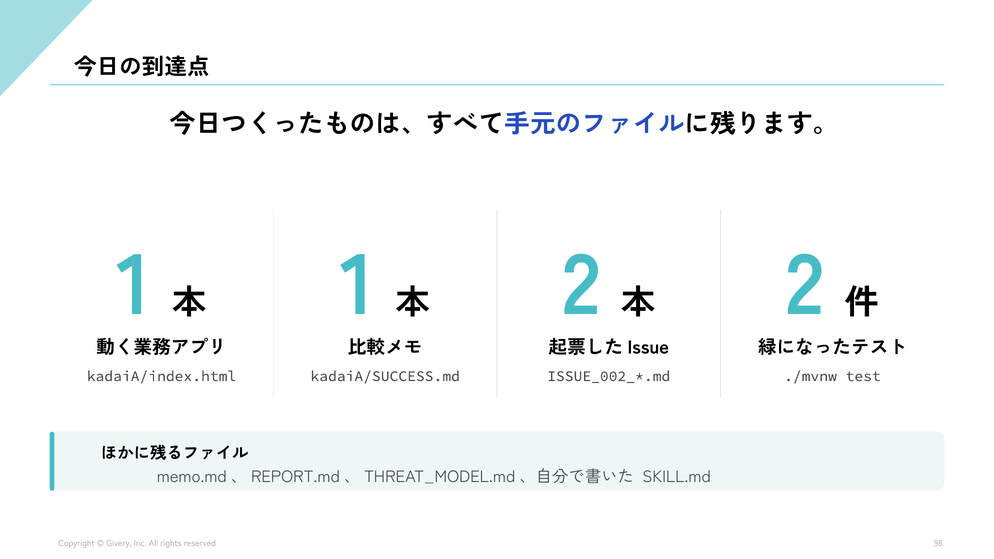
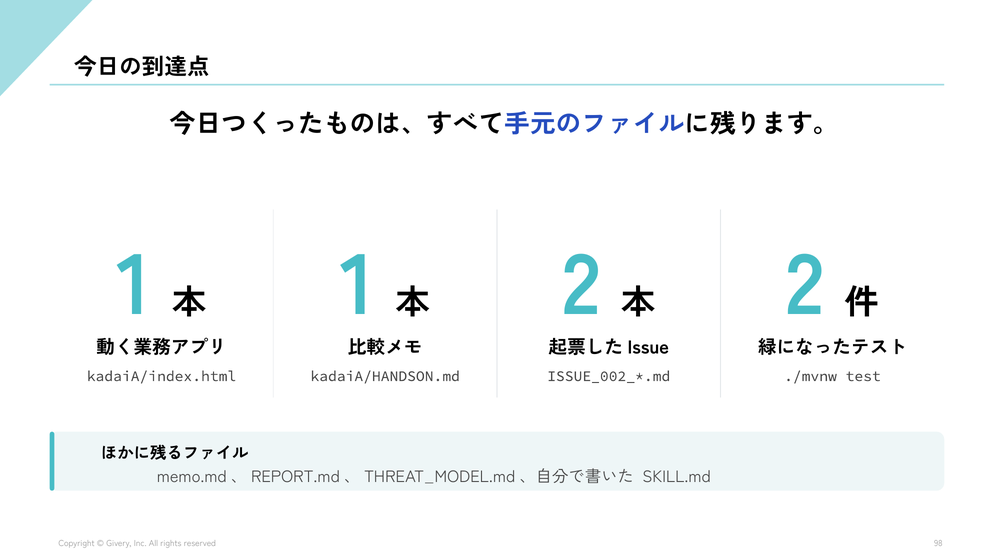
kadaiA/SUCCESS.md: kadaiA/SUCCESS.md -> kadaiA/HANDSON.md (385, 376)
